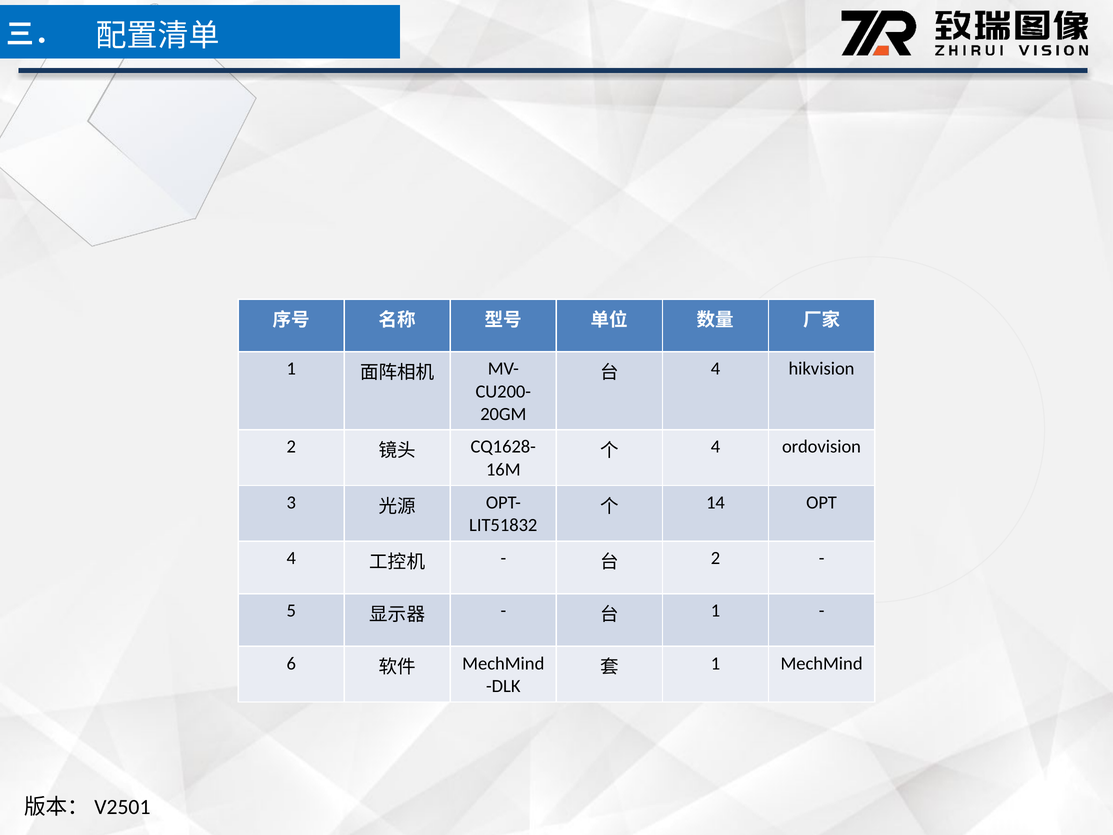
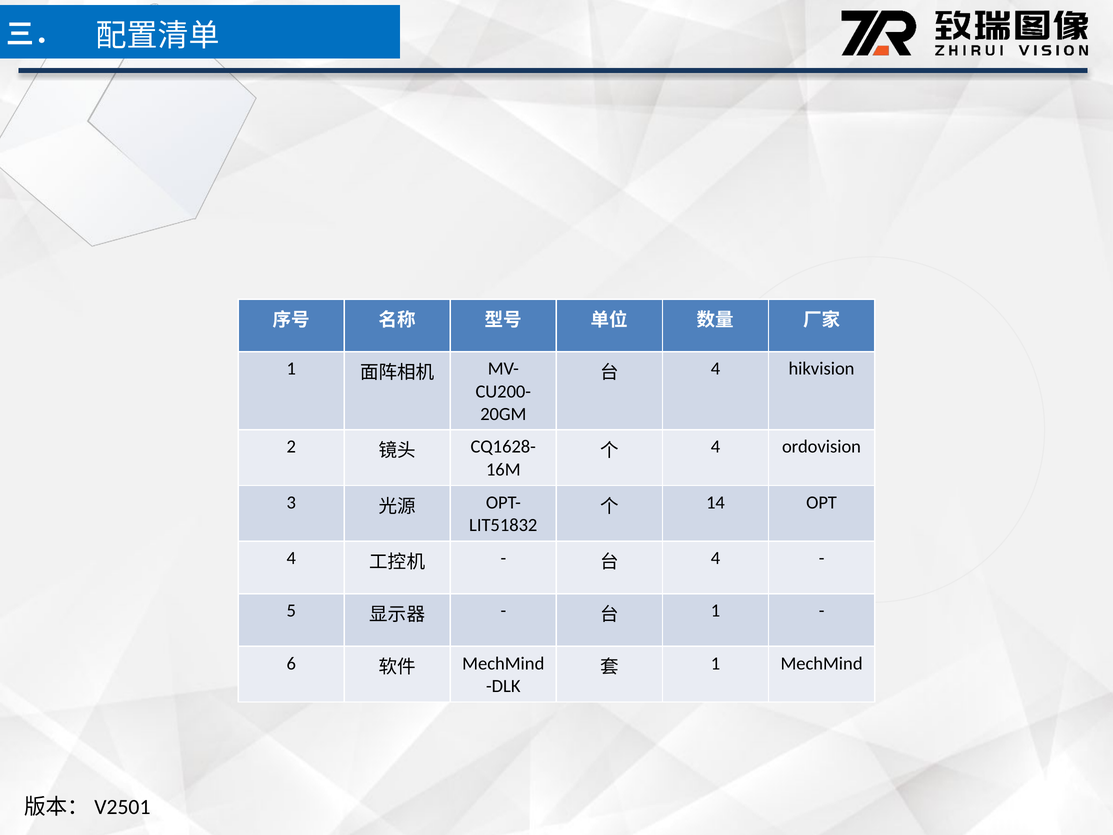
2: 2 -> 4 (716, 558)
